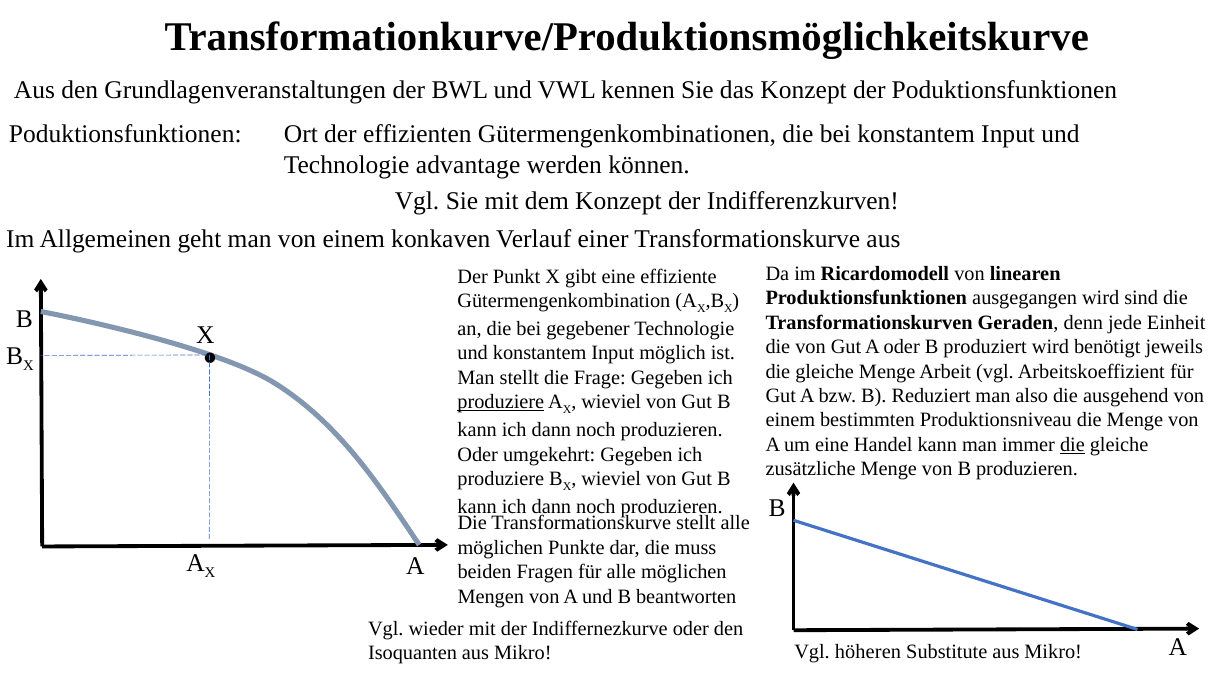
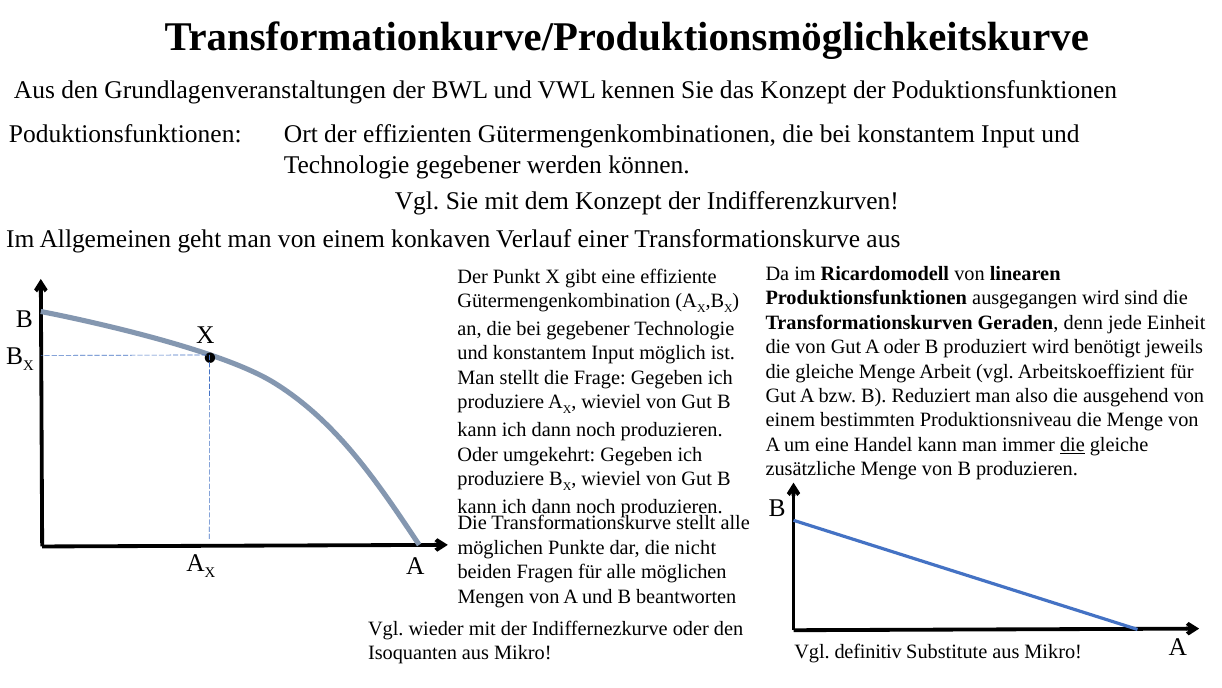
Technologie advantage: advantage -> gegebener (468, 165)
produziere underline: present -> none (501, 402)
muss: muss -> nicht (695, 547)
höheren: höheren -> definitiv (868, 651)
